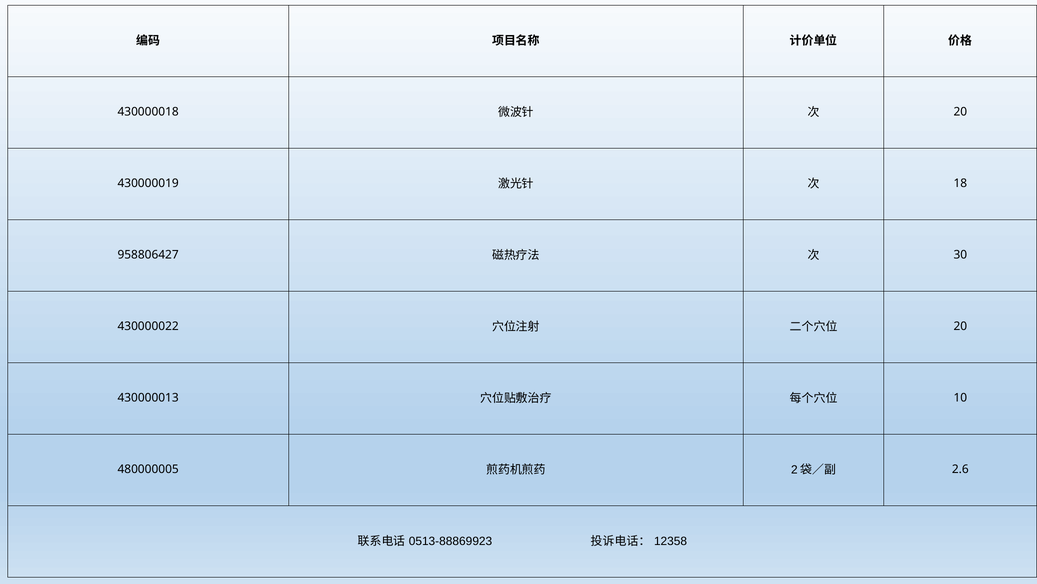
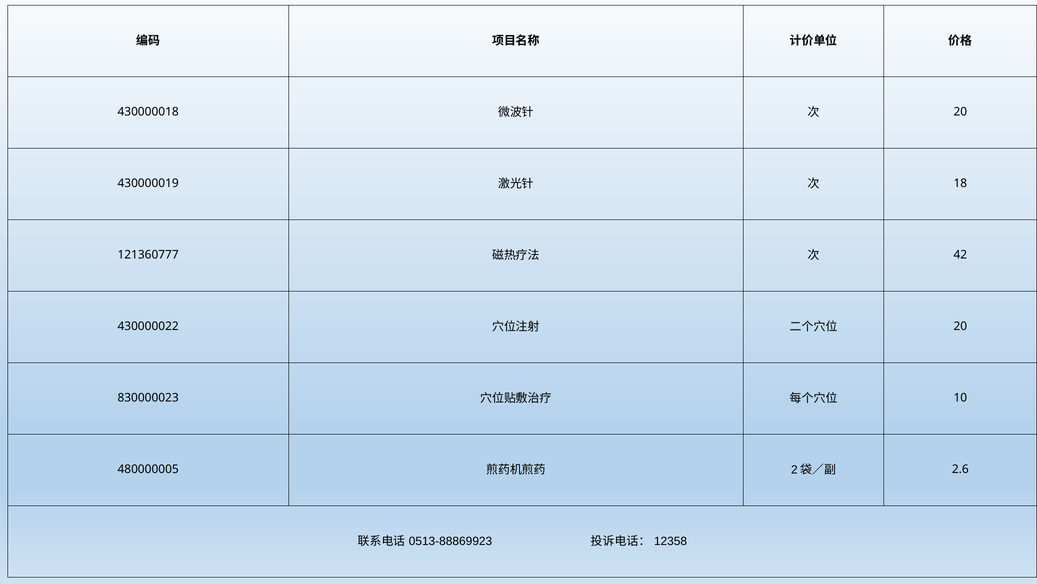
958806427: 958806427 -> 121360777 (148, 254)
30: 30 -> 42 (960, 254)
430000013: 430000013 -> 830000023 (148, 397)
